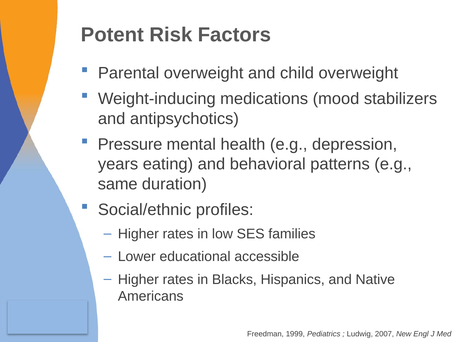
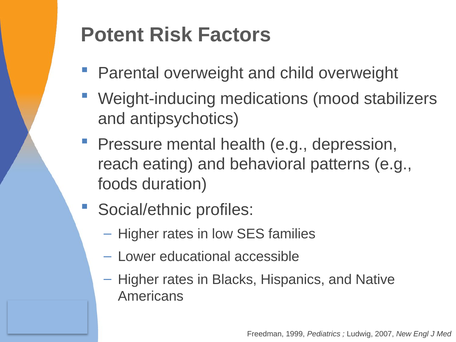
years: years -> reach (118, 164)
same: same -> foods (118, 184)
